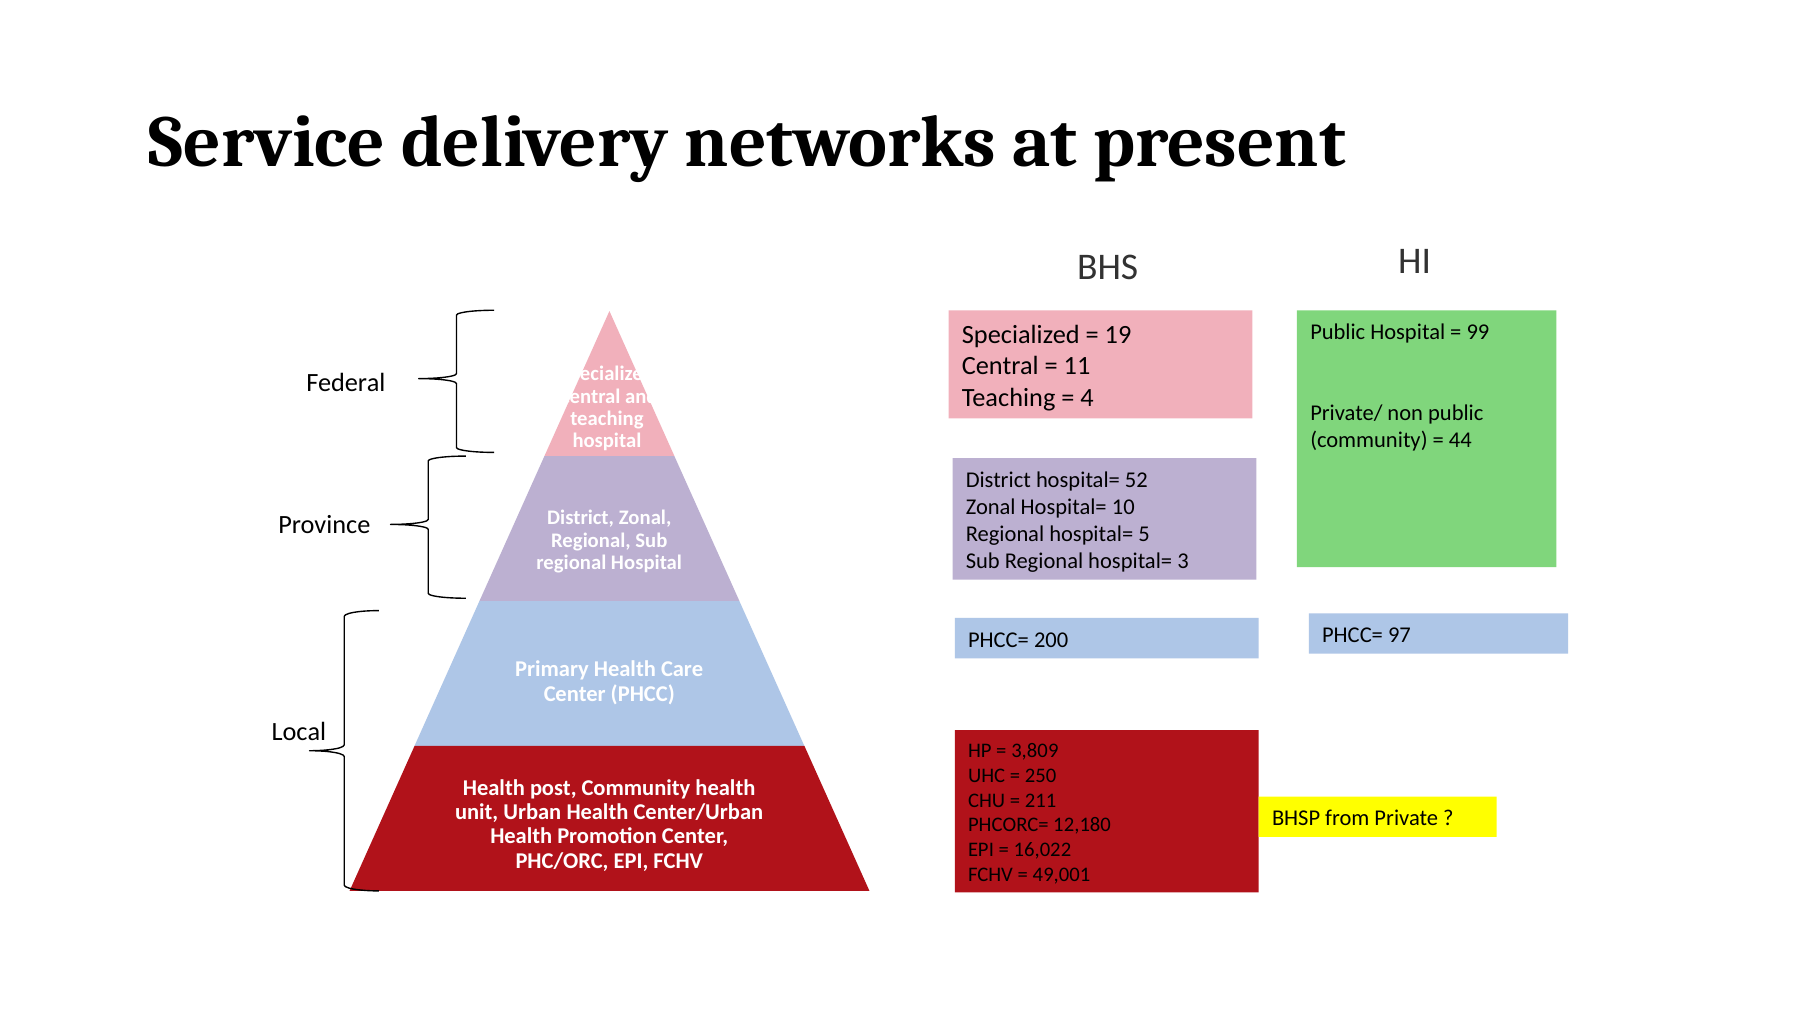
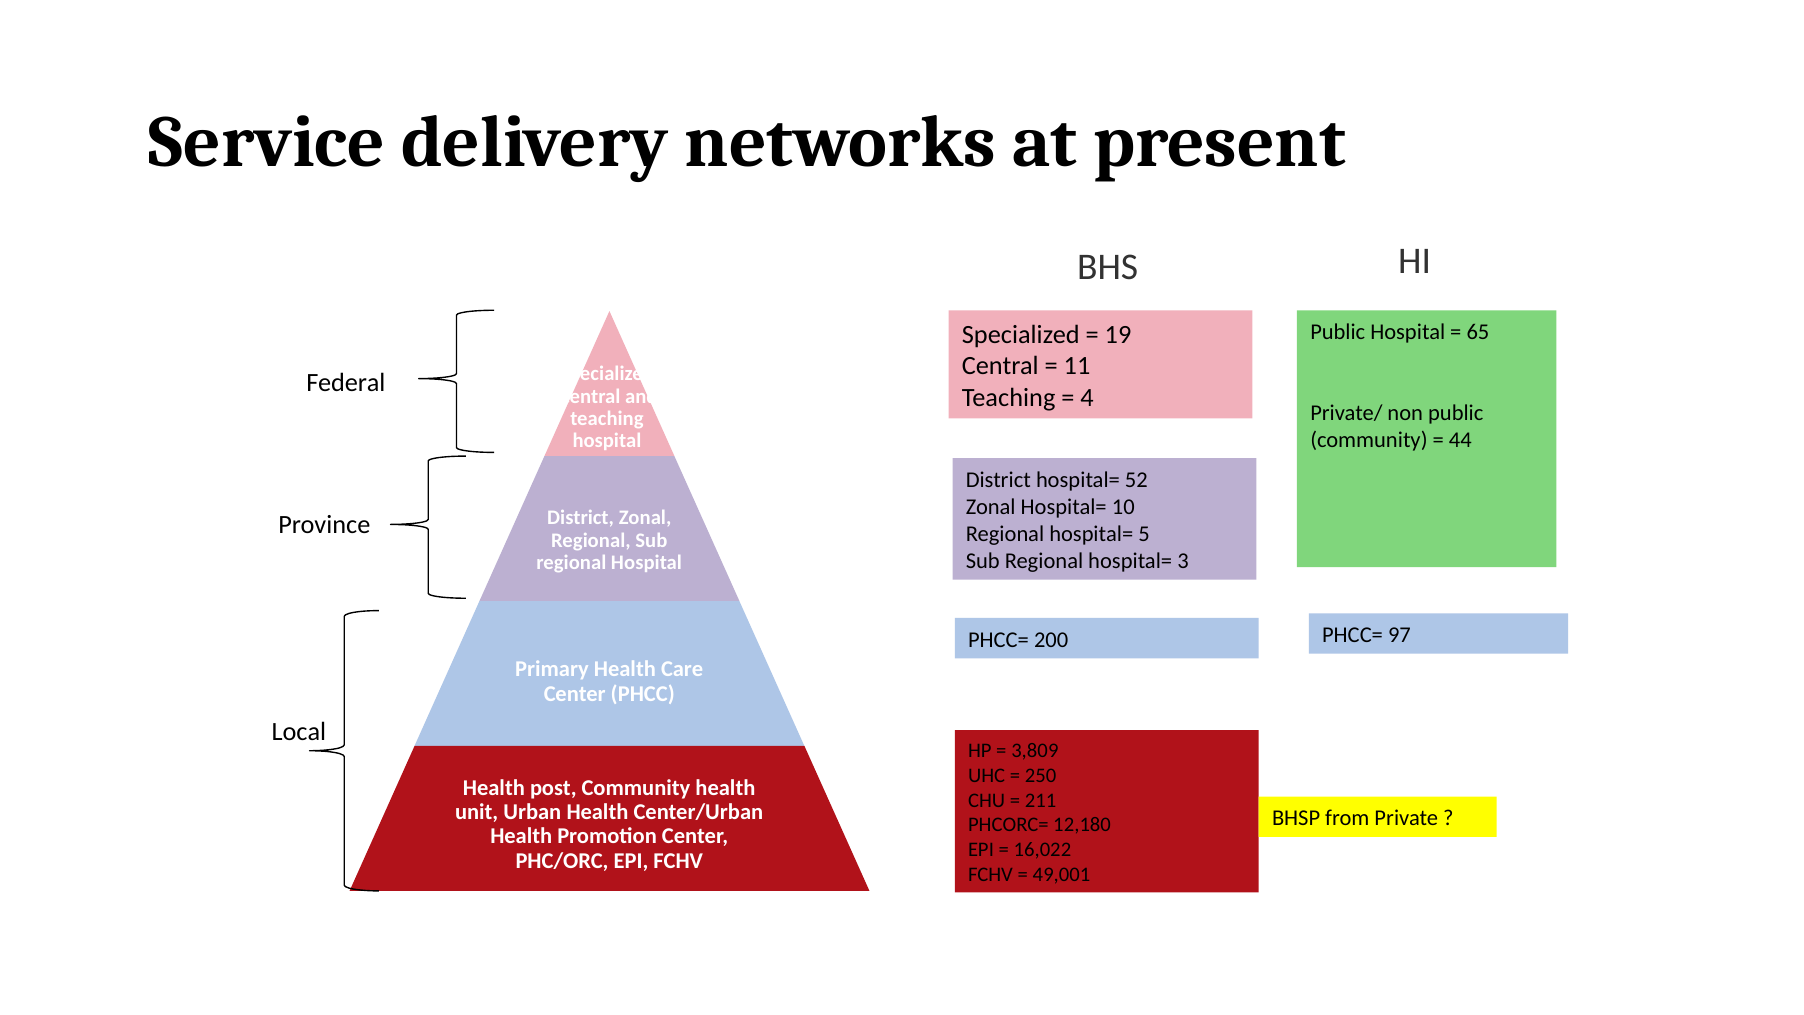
99: 99 -> 65 (1478, 332)
